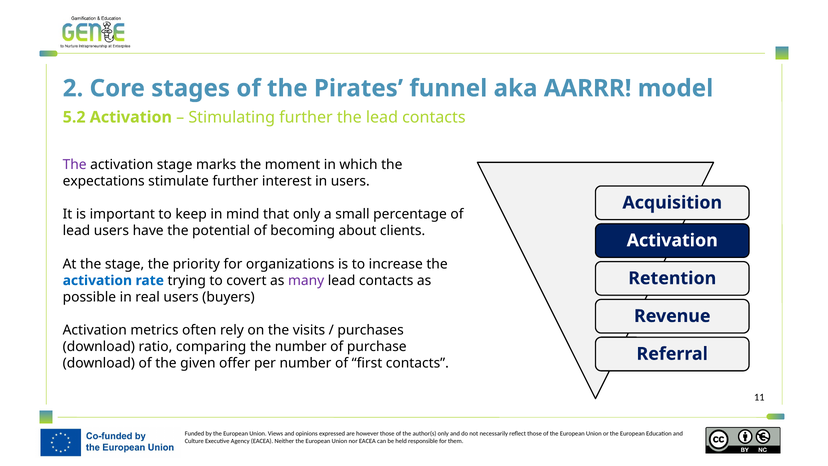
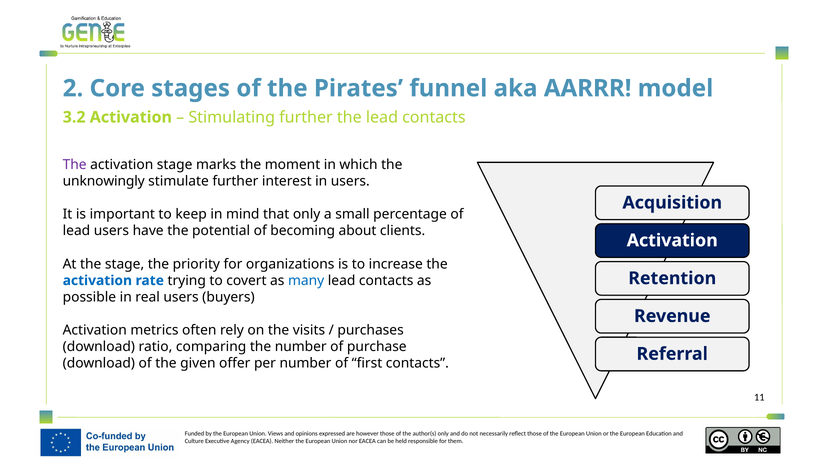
5.2: 5.2 -> 3.2 (74, 117)
expectations: expectations -> unknowingly (104, 181)
many colour: purple -> blue (306, 280)
